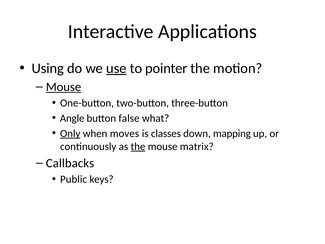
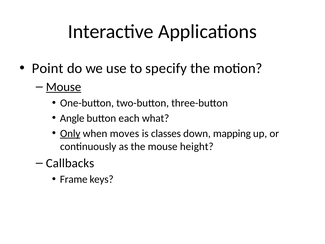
Using: Using -> Point (48, 68)
use underline: present -> none (116, 68)
pointer: pointer -> specify (166, 68)
false: false -> each (129, 118)
the underline: present -> none (138, 146)
matrix: matrix -> height (197, 146)
Public: Public -> Frame (74, 179)
